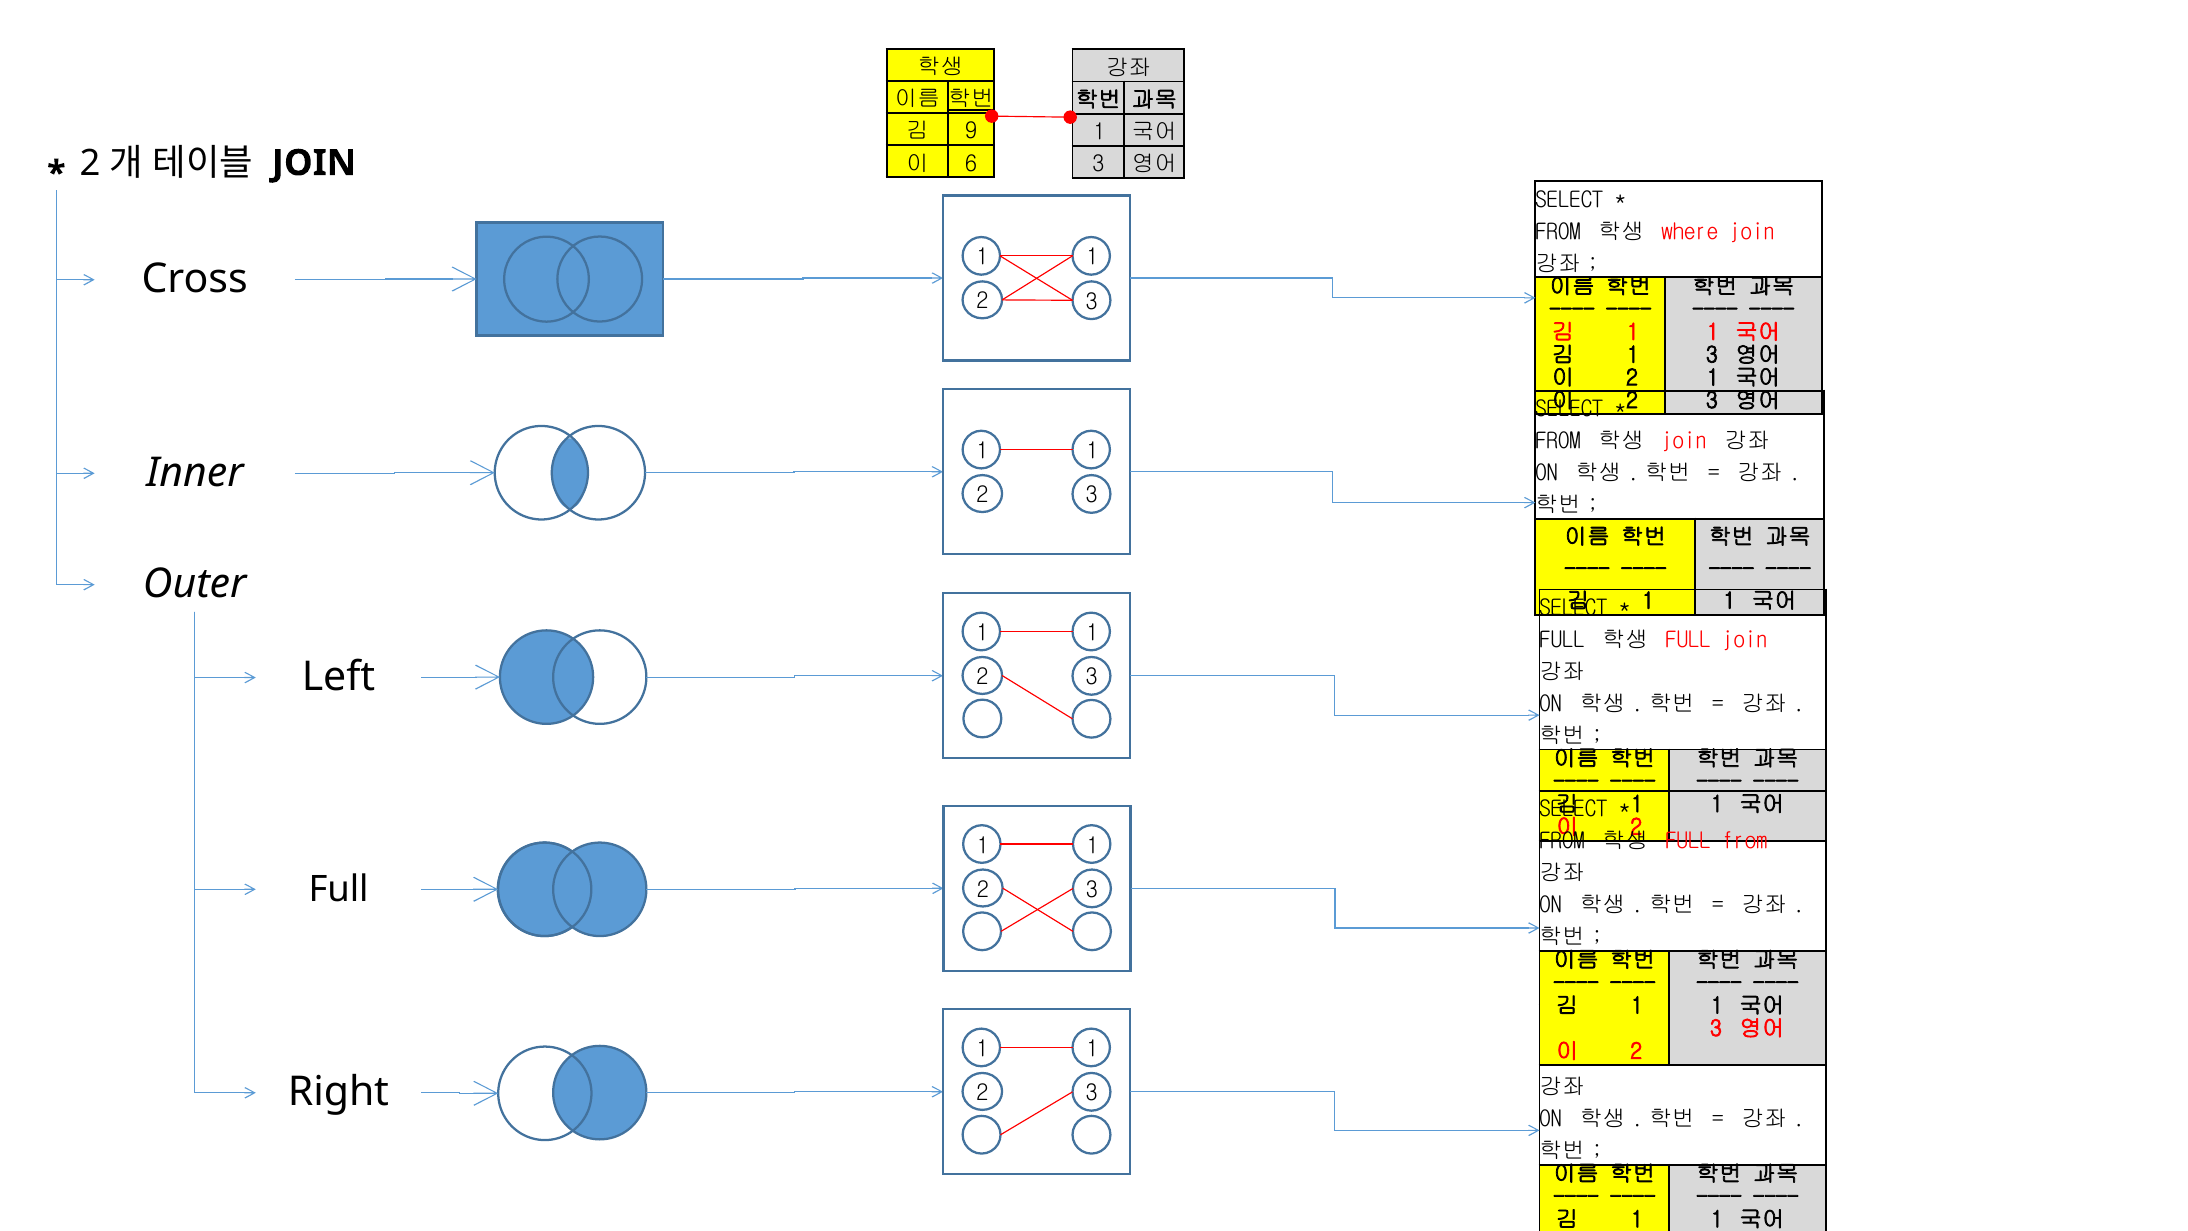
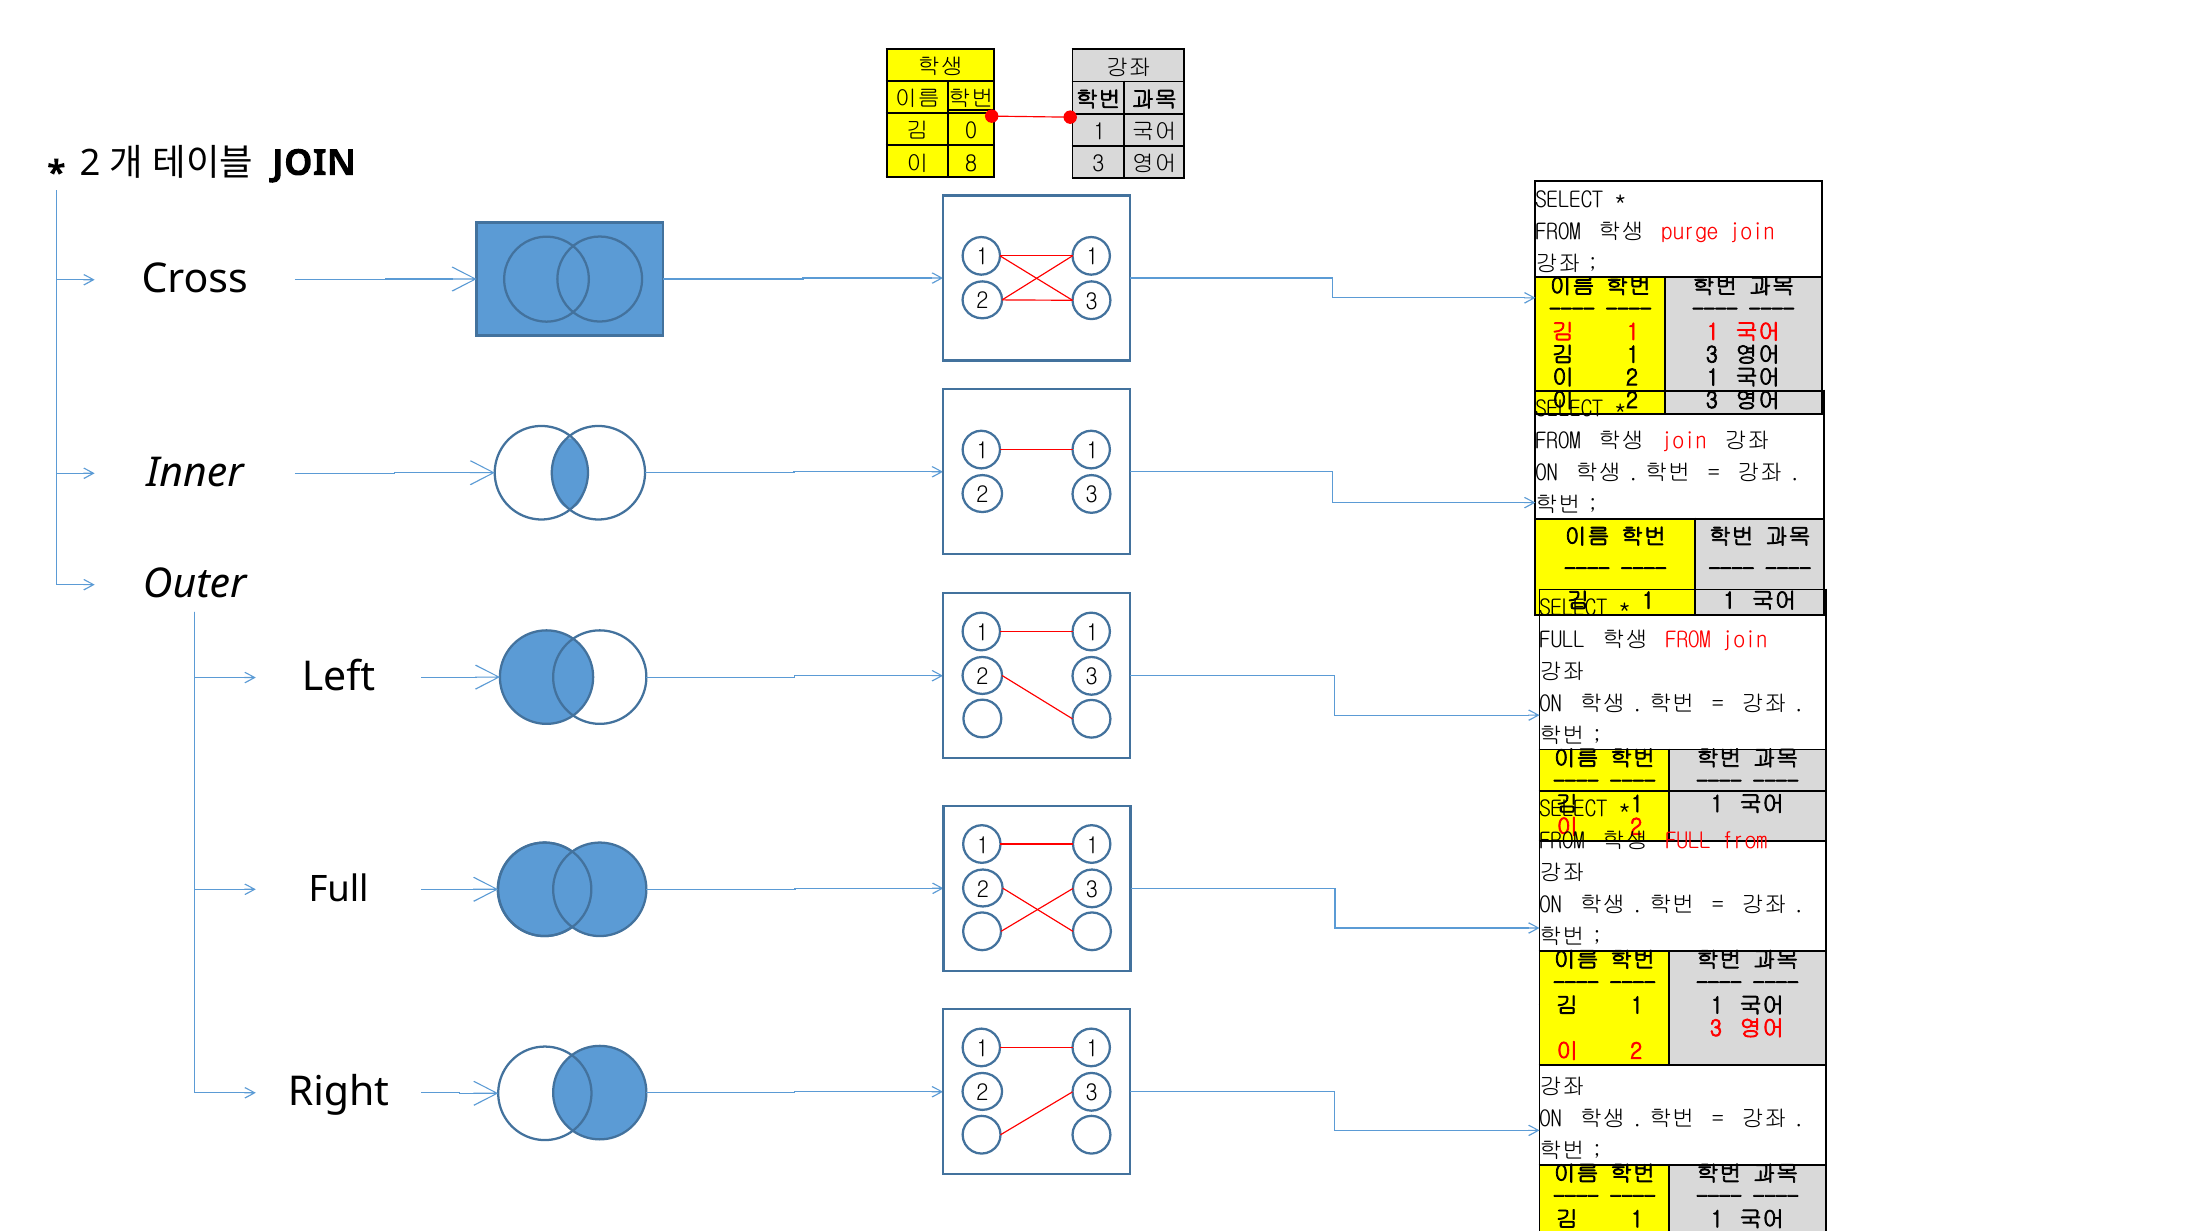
9: 9 -> 0 (971, 131)
6: 6 -> 8 (971, 163)
where: where -> purge (1690, 232)
FULL: FULL -> FROM (1688, 640)
